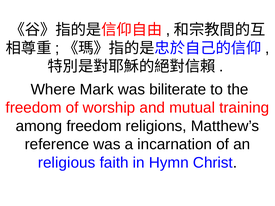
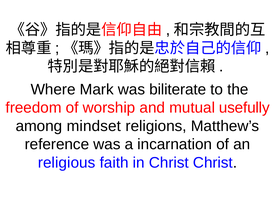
training: training -> usefully (244, 108)
among freedom: freedom -> mindset (94, 126)
in Hymn: Hymn -> Christ (169, 163)
